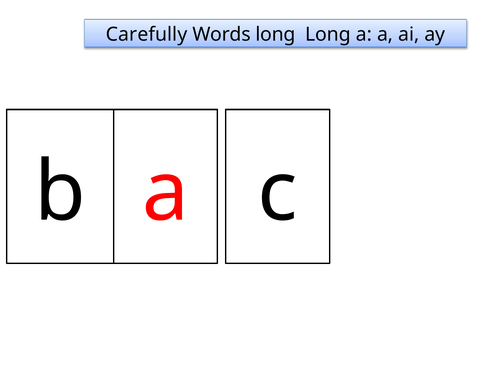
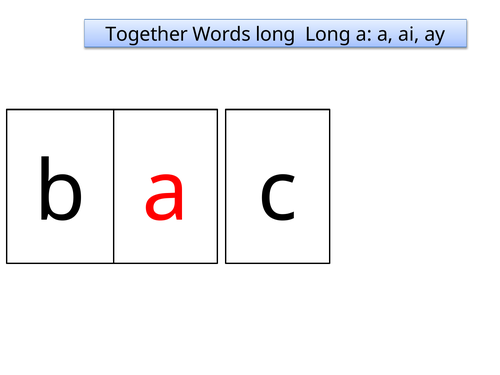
Carefully: Carefully -> Together (147, 35)
